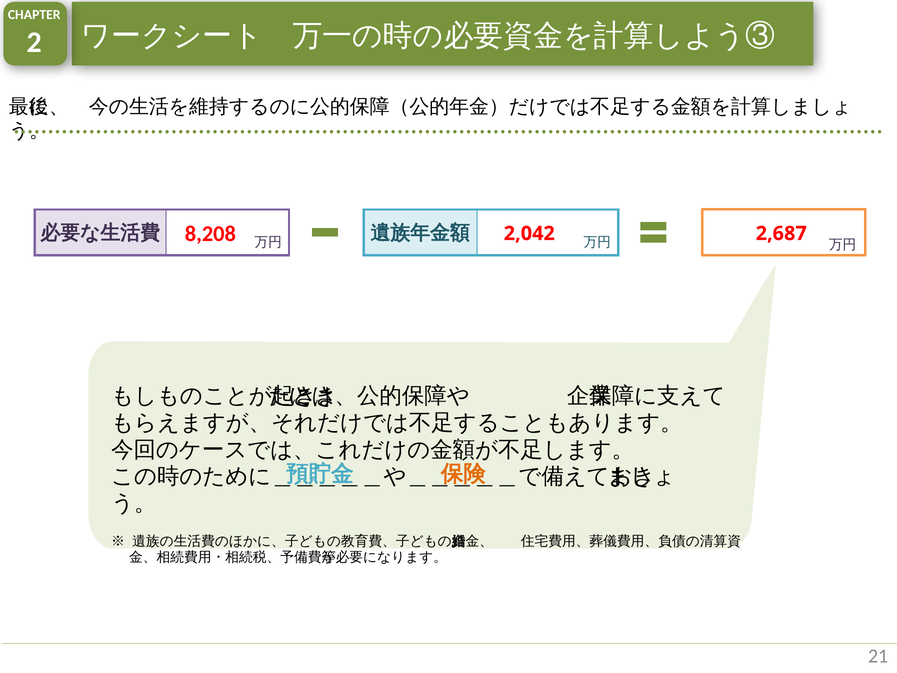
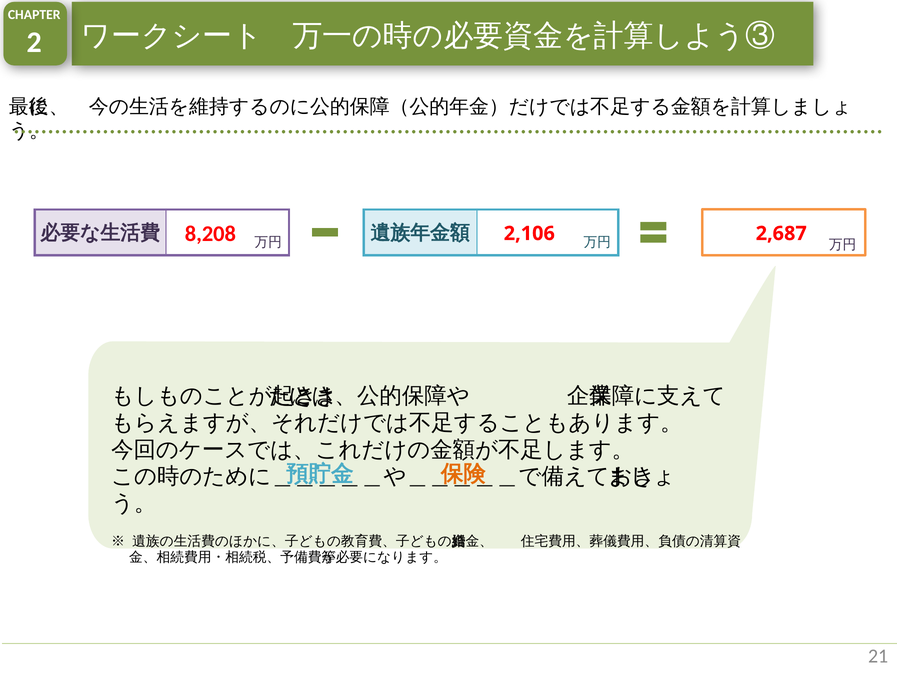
2,042: 2,042 -> 2,106 (529, 233)
